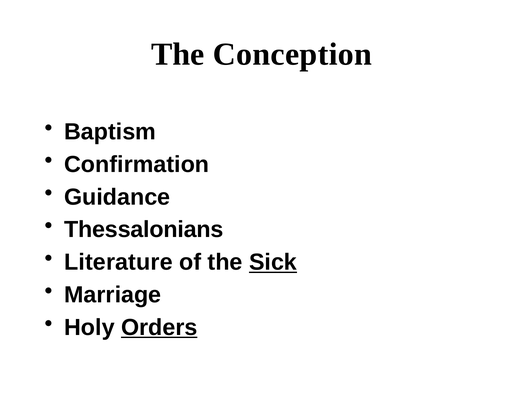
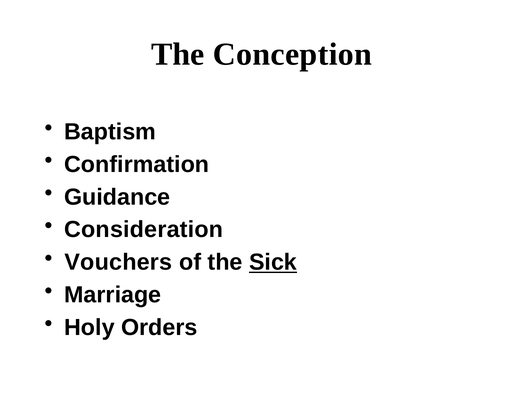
Thessalonians: Thessalonians -> Consideration (144, 230)
Literature: Literature -> Vouchers (118, 262)
Orders underline: present -> none (159, 327)
